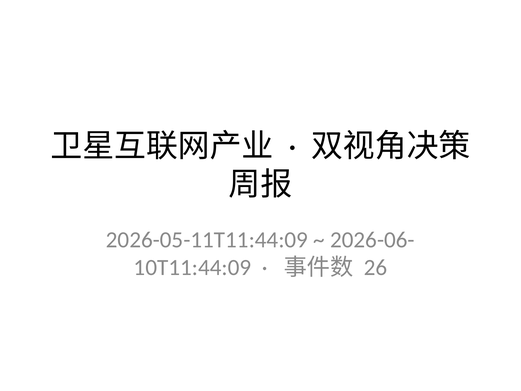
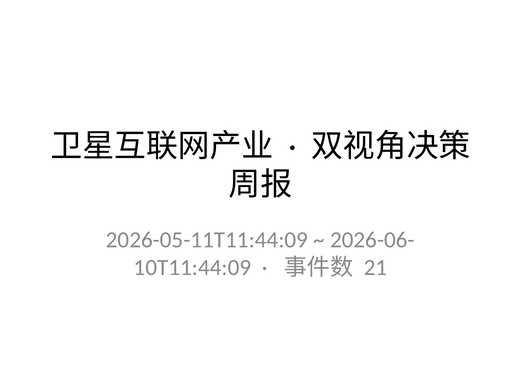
26: 26 -> 21 (376, 267)
